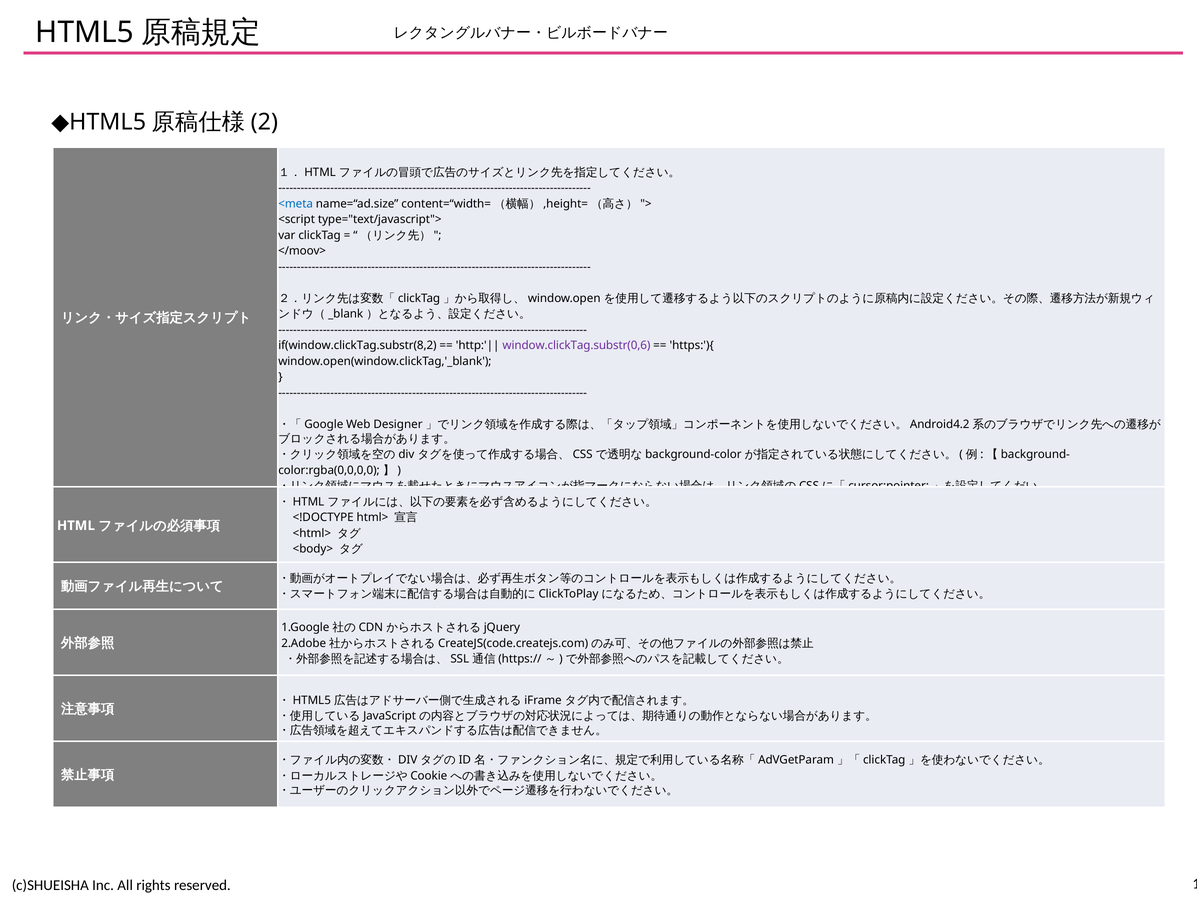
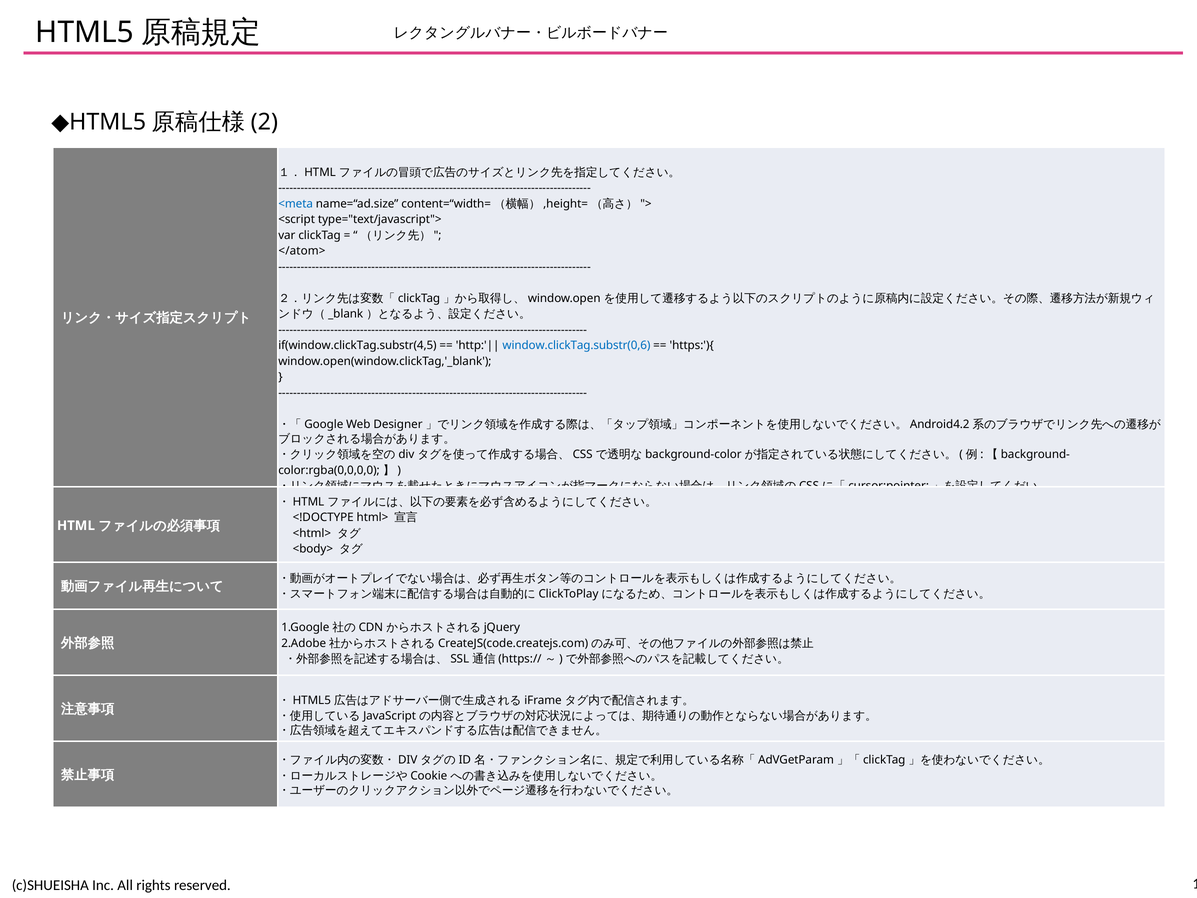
</moov>: </moov> -> </atom> (302, 251)
if(window.clickTag.substr(8,2: if(window.clickTag.substr(8,2 -> if(window.clickTag.substr(4,5 (357, 345)
window.clickTag.substr(0,6 colour: purple -> blue (576, 345)
